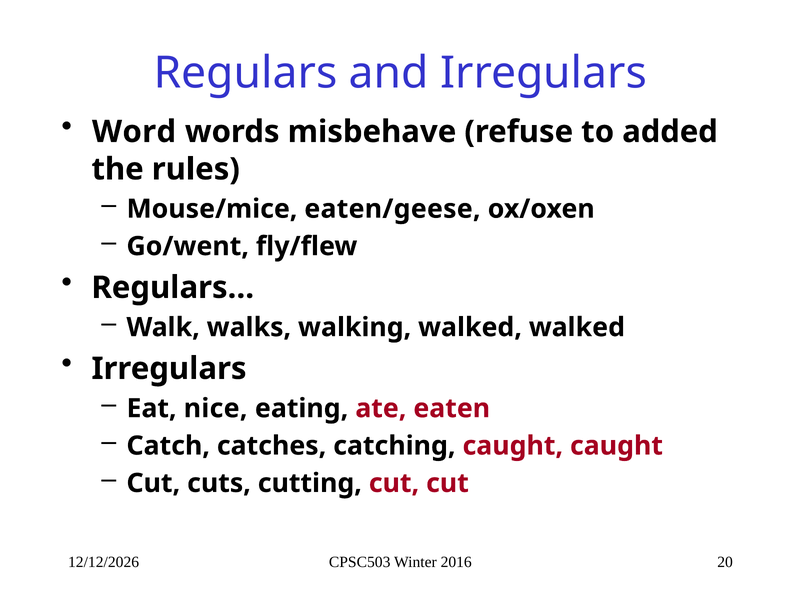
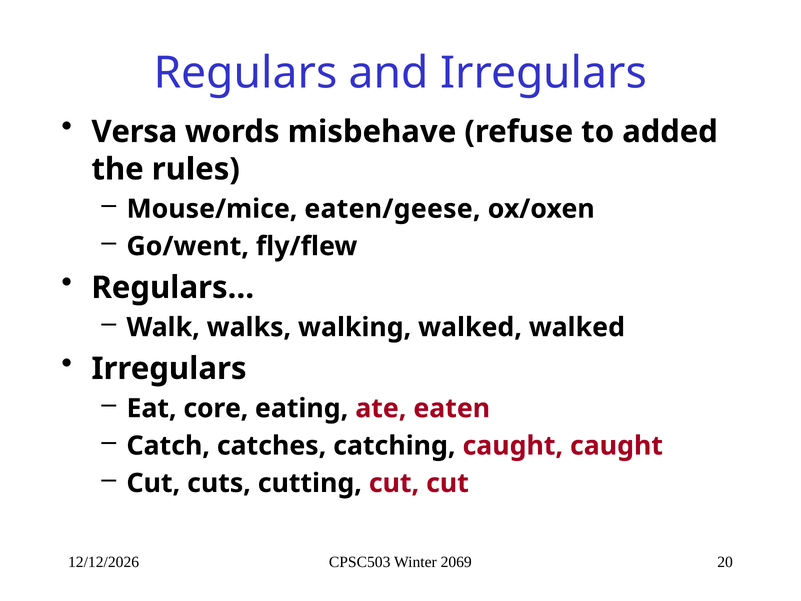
Word: Word -> Versa (134, 132)
nice: nice -> core (216, 408)
2016: 2016 -> 2069 (456, 562)
